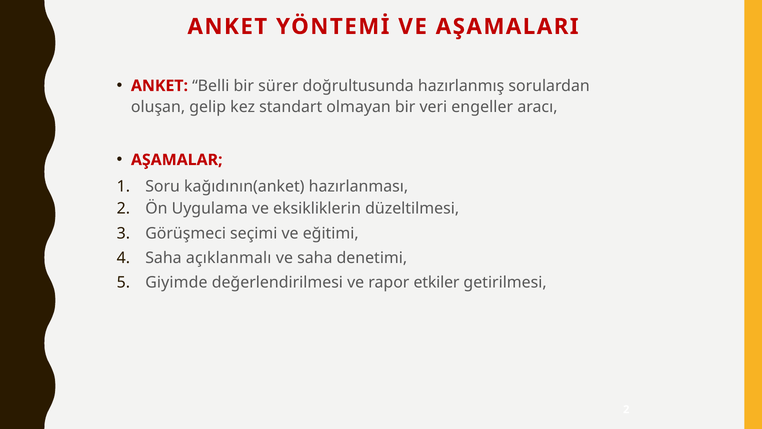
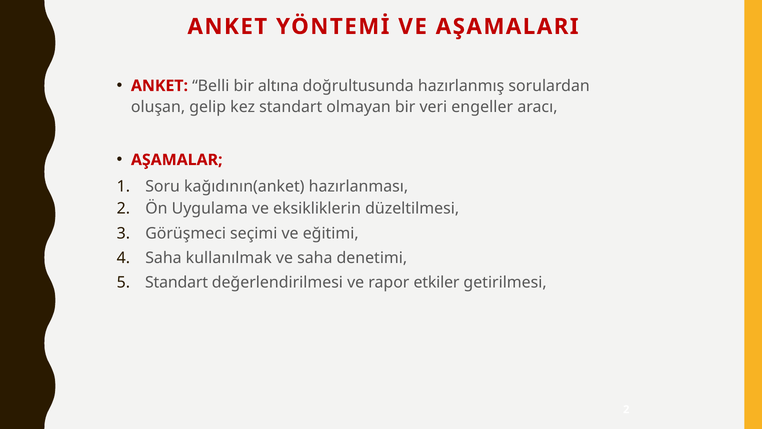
sürer: sürer -> altına (278, 86)
açıklanmalı: açıklanmalı -> kullanılmak (229, 258)
Giyimde: Giyimde -> Standart (177, 282)
